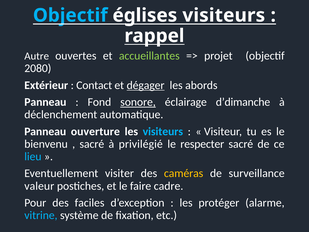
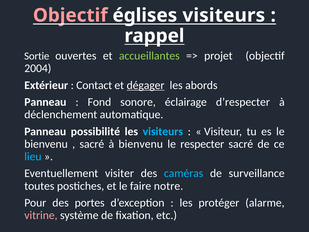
Objectif colour: light blue -> pink (70, 15)
Autre: Autre -> Sortie (37, 56)
2080: 2080 -> 2004 (38, 68)
sonore underline: present -> none (138, 102)
d’dimanche: d’dimanche -> d’respecter (243, 102)
ouverture: ouverture -> possibilité (95, 131)
à privilégié: privilégié -> bienvenu (141, 144)
caméras colour: yellow -> light blue (184, 173)
valeur: valeur -> toutes (39, 186)
cadre: cadre -> notre (169, 186)
faciles: faciles -> portes (90, 203)
vitrine colour: light blue -> pink (41, 215)
